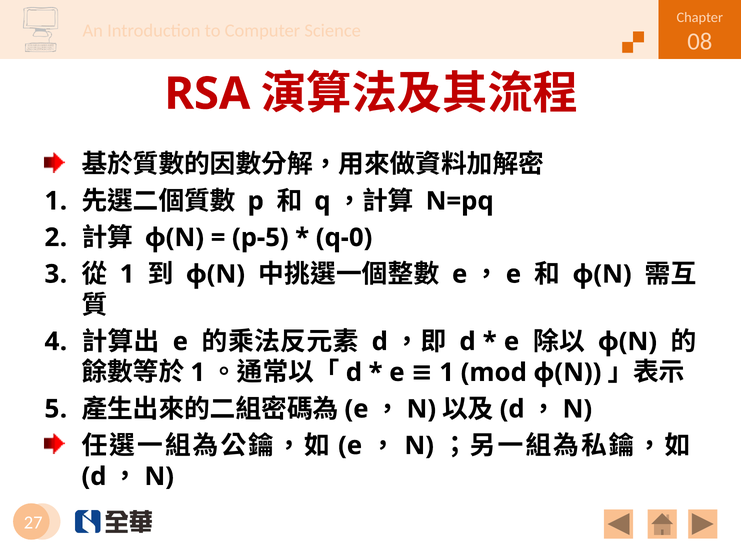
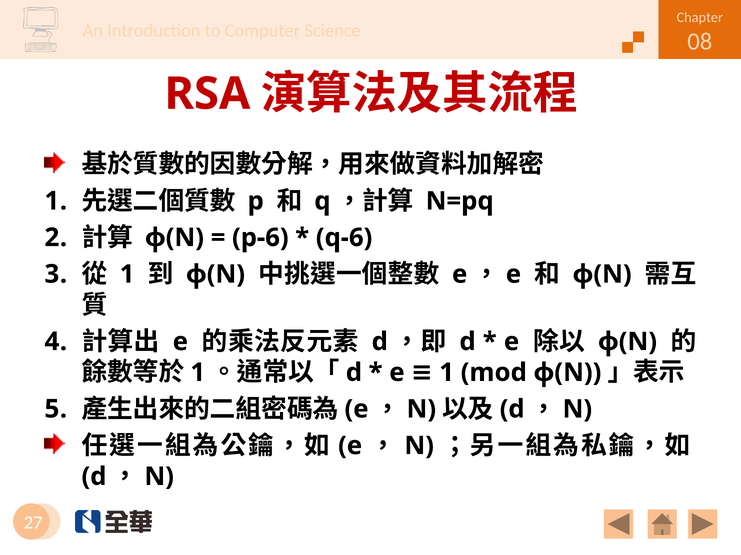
p-5: p-5 -> p-6 (260, 238)
q-0: q-0 -> q-6 (344, 238)
